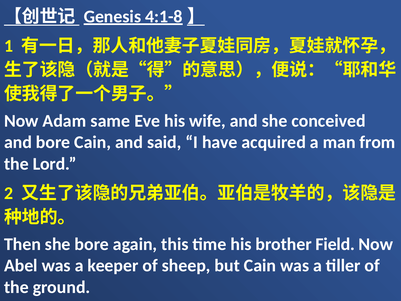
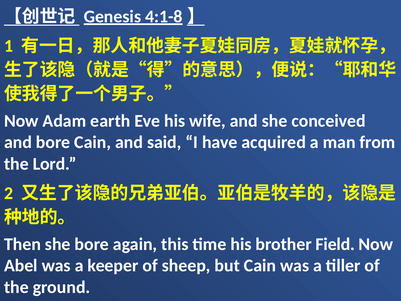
same: same -> earth (110, 121)
